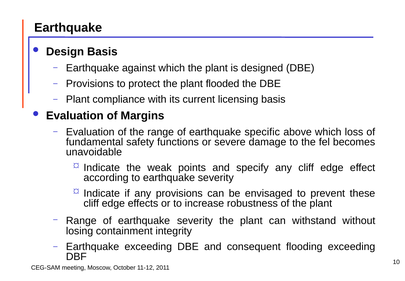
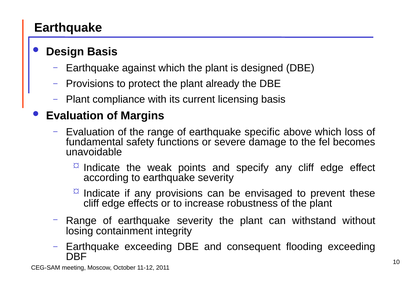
flooded: flooded -> already (223, 84)
